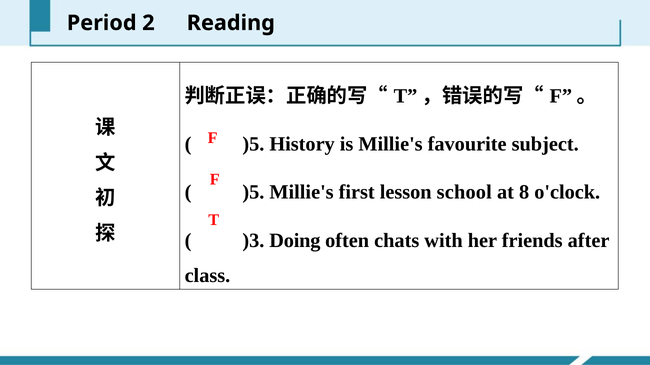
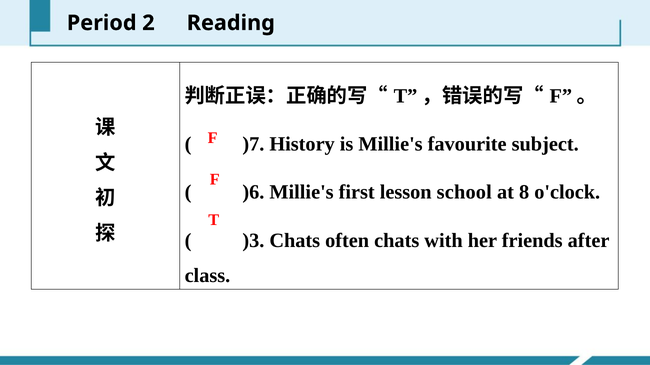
)5: )5 -> )7 (253, 144)
)5: )5 -> )6 (253, 193)
)3 Doing: Doing -> Chats (295, 241)
